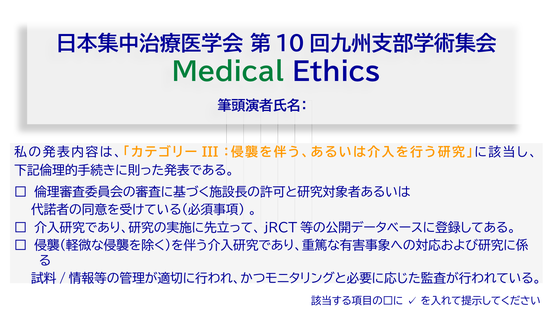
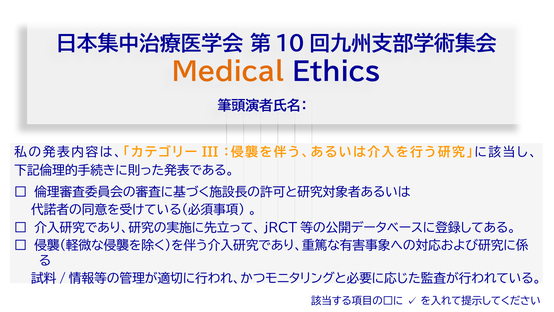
Medical colour: green -> orange (228, 72)
